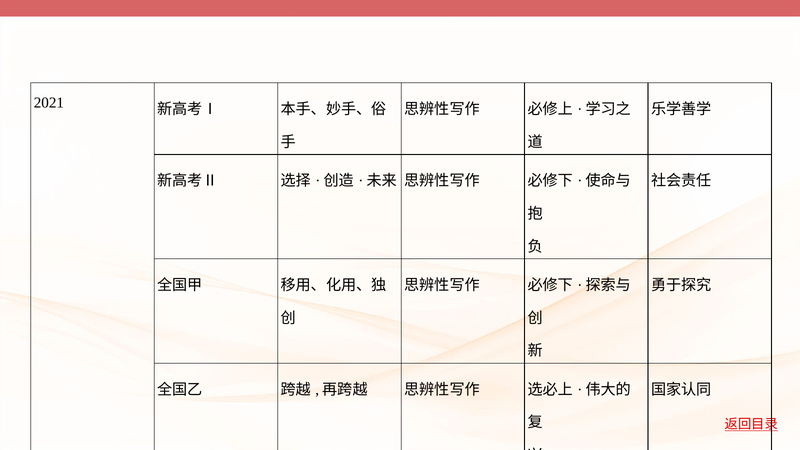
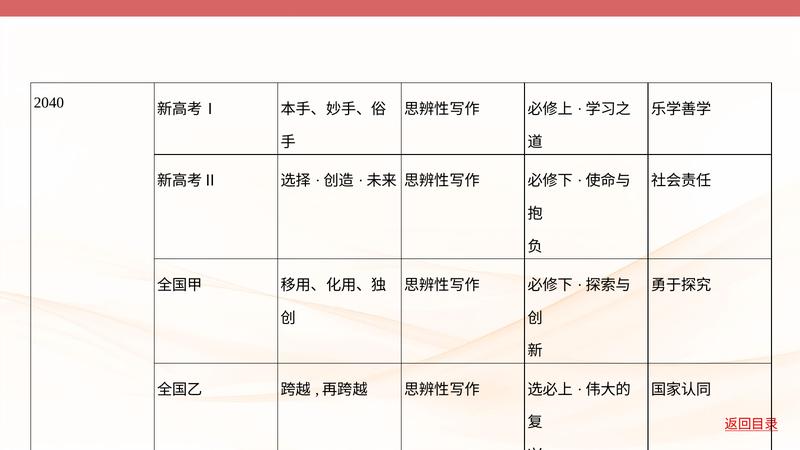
2021: 2021 -> 2040 (49, 103)
